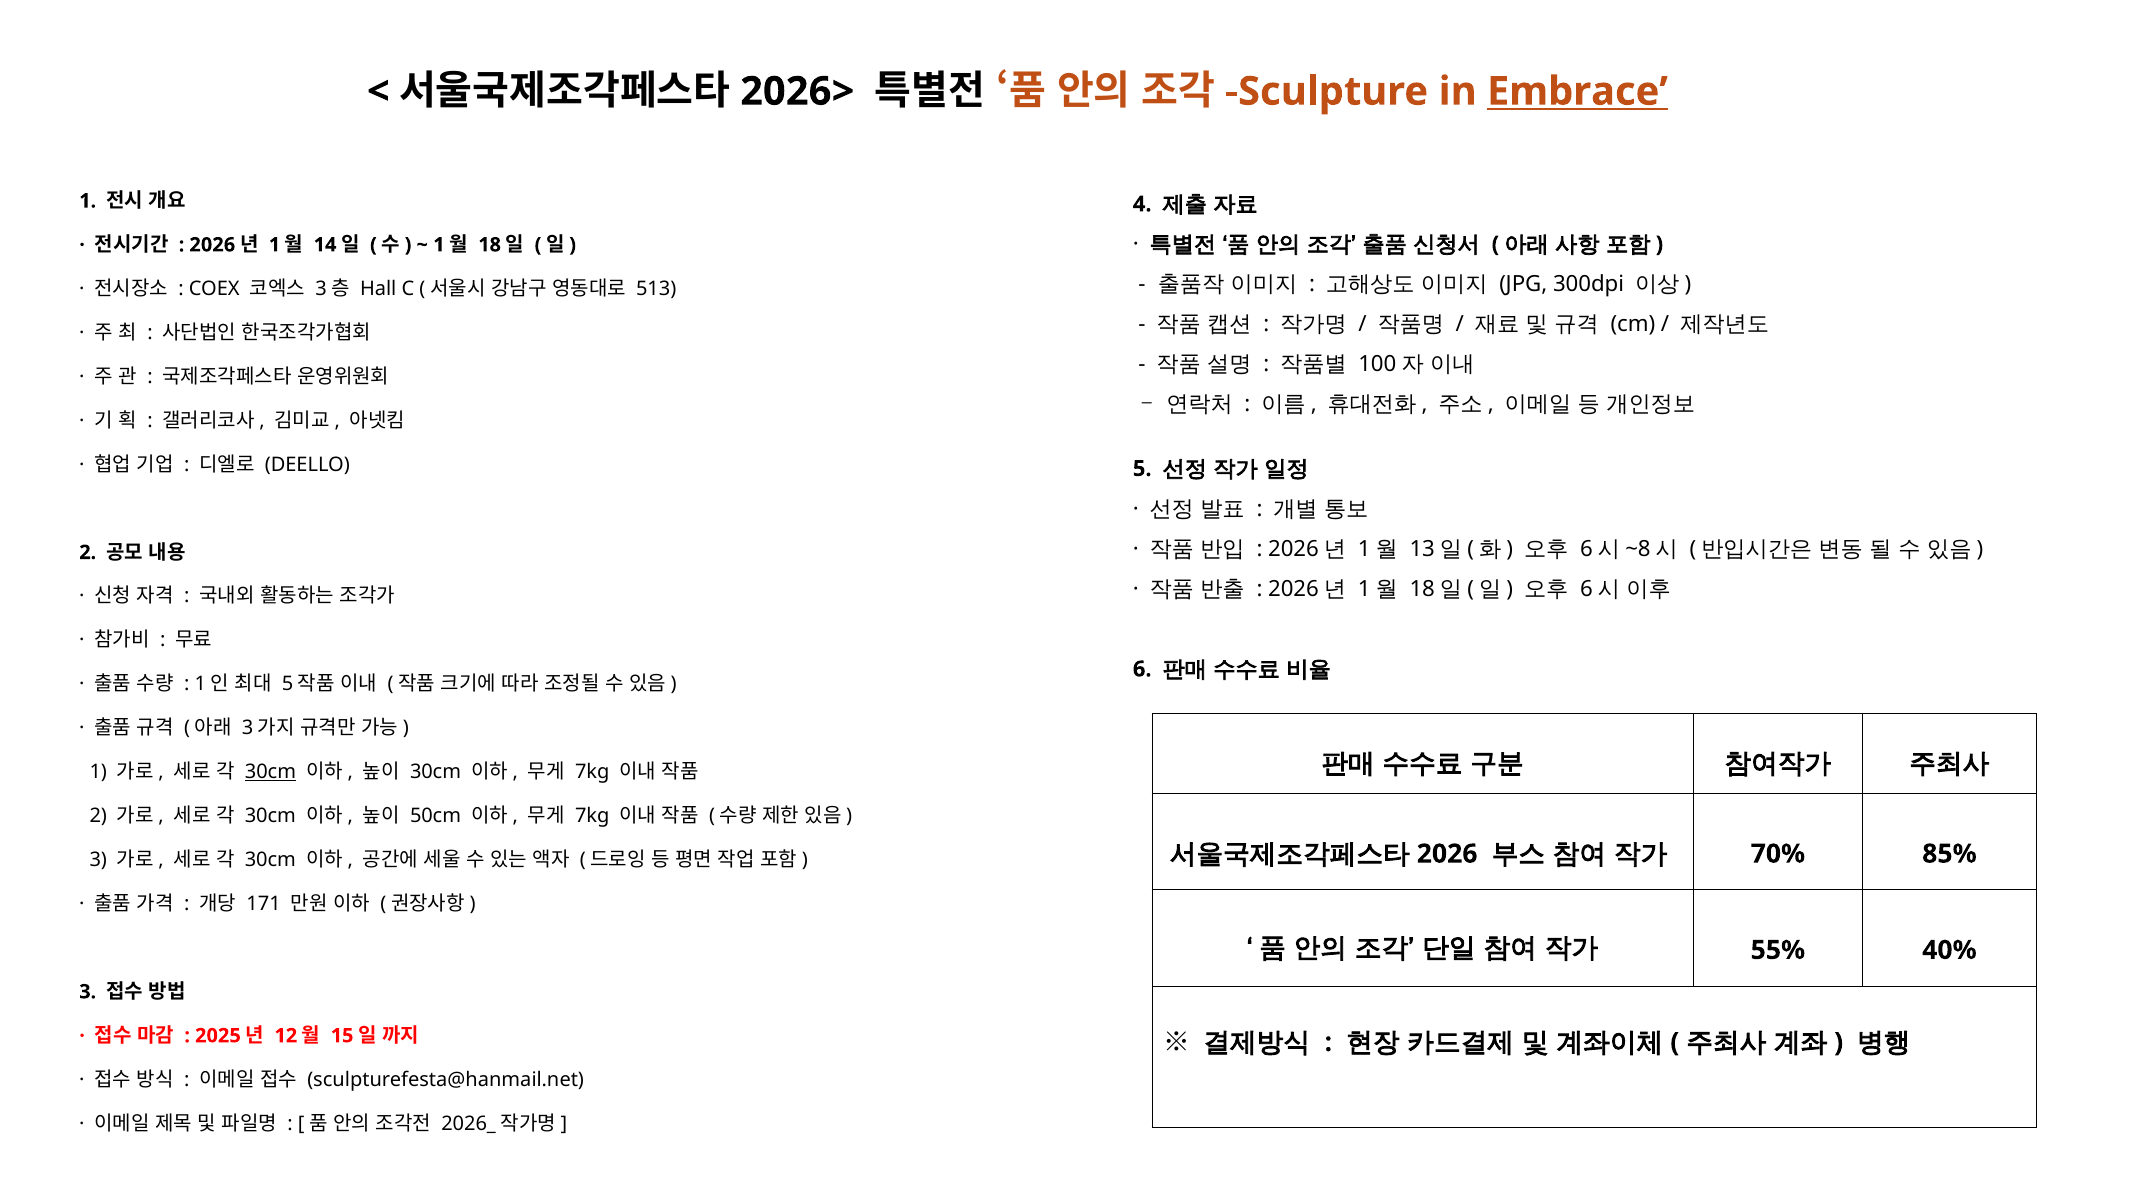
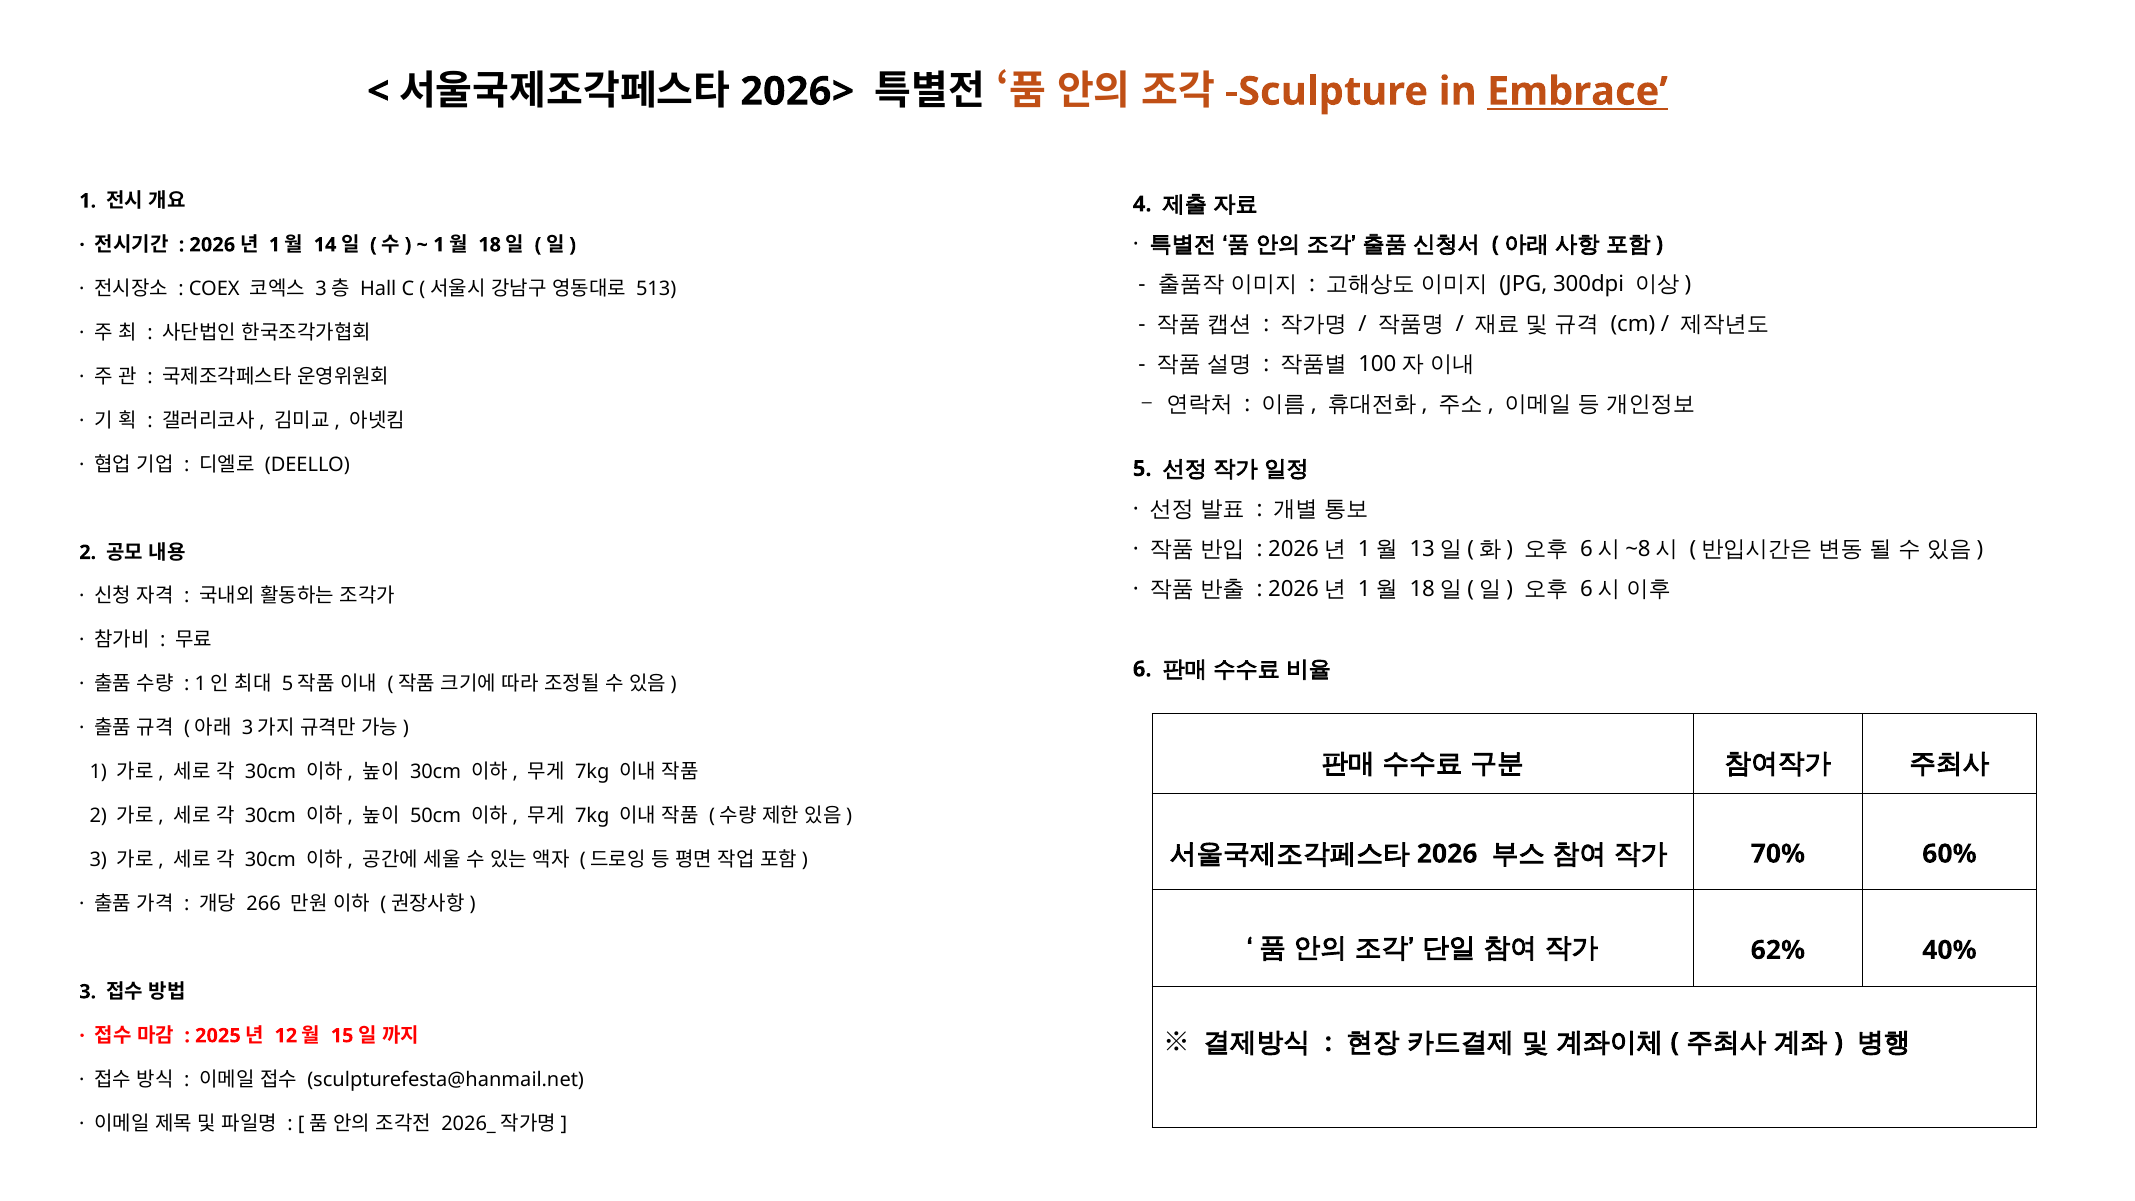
30cm underline: present -> none (270, 772)
85%: 85% -> 60% (1949, 854)
171: 171 -> 266 (264, 904)
55%: 55% -> 62% (1778, 950)
